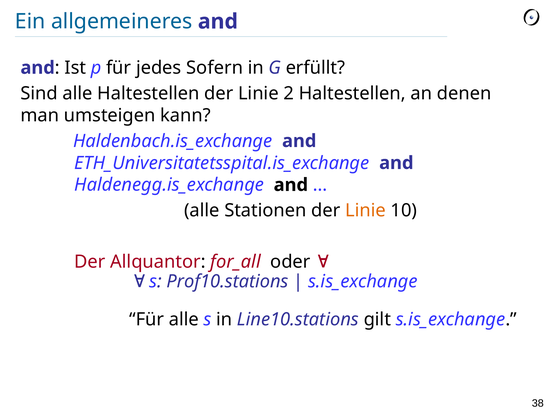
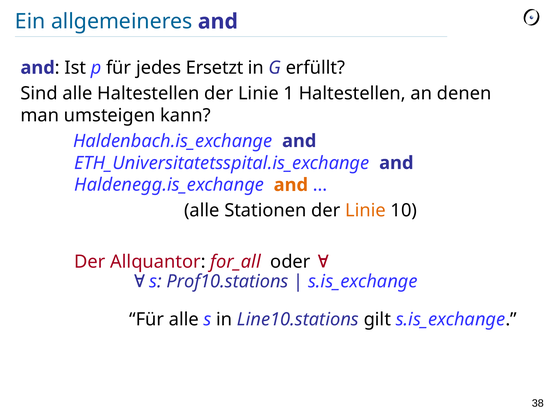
Sofern: Sofern -> Ersetzt (215, 68)
2: 2 -> 1 (289, 93)
and colour: black -> orange (291, 185)
